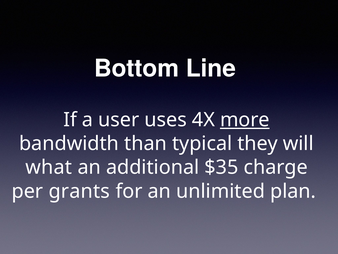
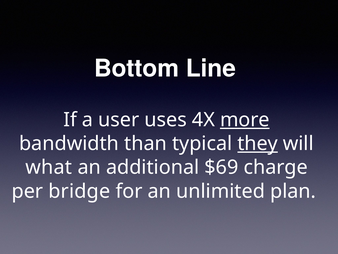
they underline: none -> present (258, 143)
$35: $35 -> $69 (221, 167)
grants: grants -> bridge (79, 191)
